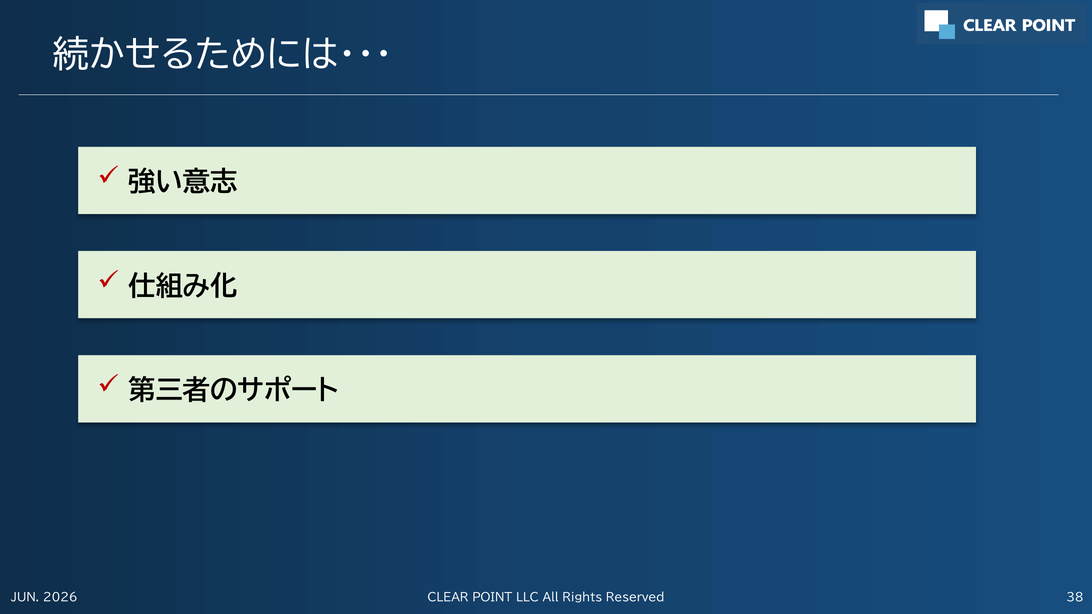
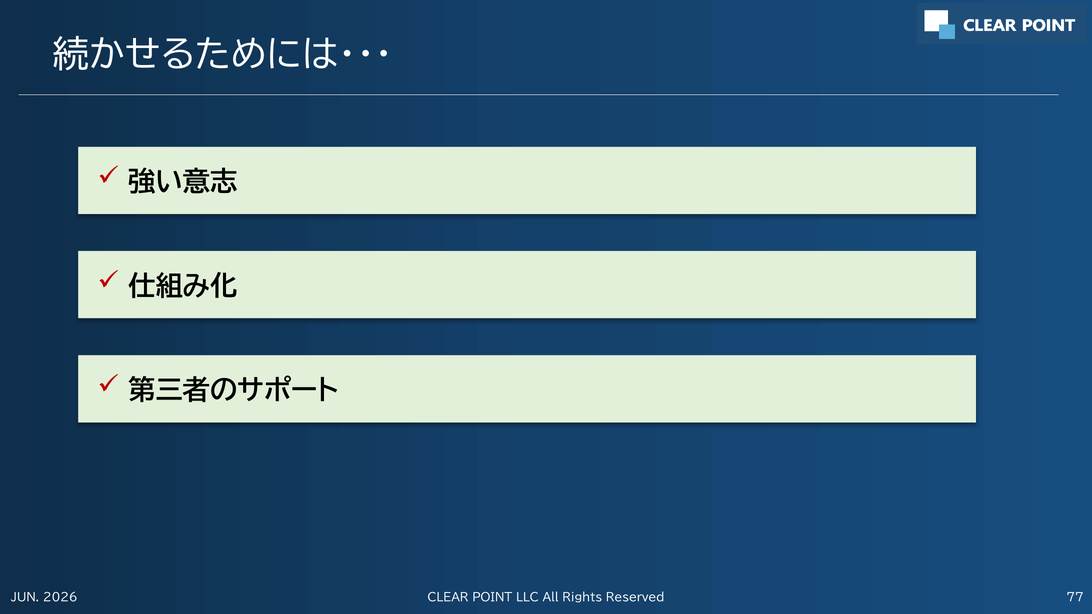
38: 38 -> 77 (1075, 598)
